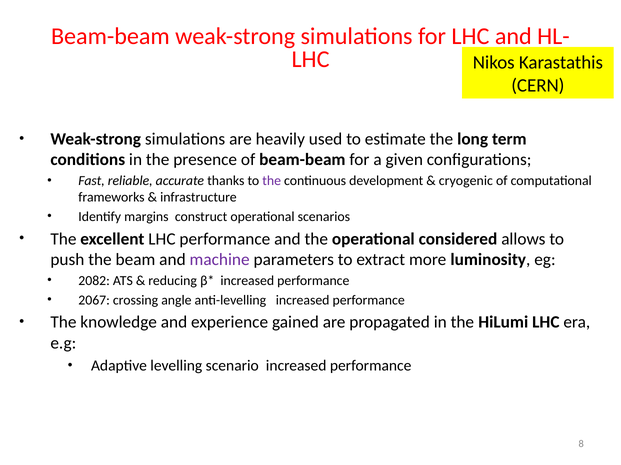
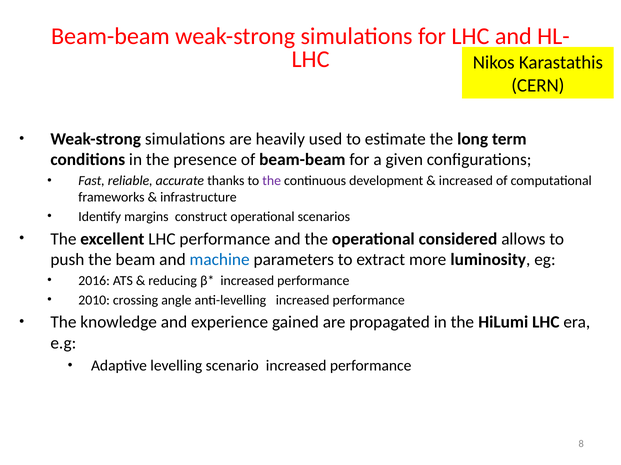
cryogenic: cryogenic -> increased (466, 181)
machine colour: purple -> blue (220, 260)
2082: 2082 -> 2016 (94, 281)
2067: 2067 -> 2010 (94, 300)
